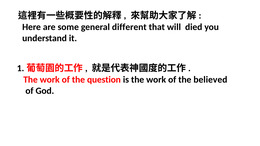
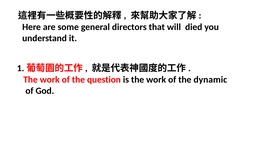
different: different -> directors (129, 27)
believed: believed -> dynamic (210, 80)
